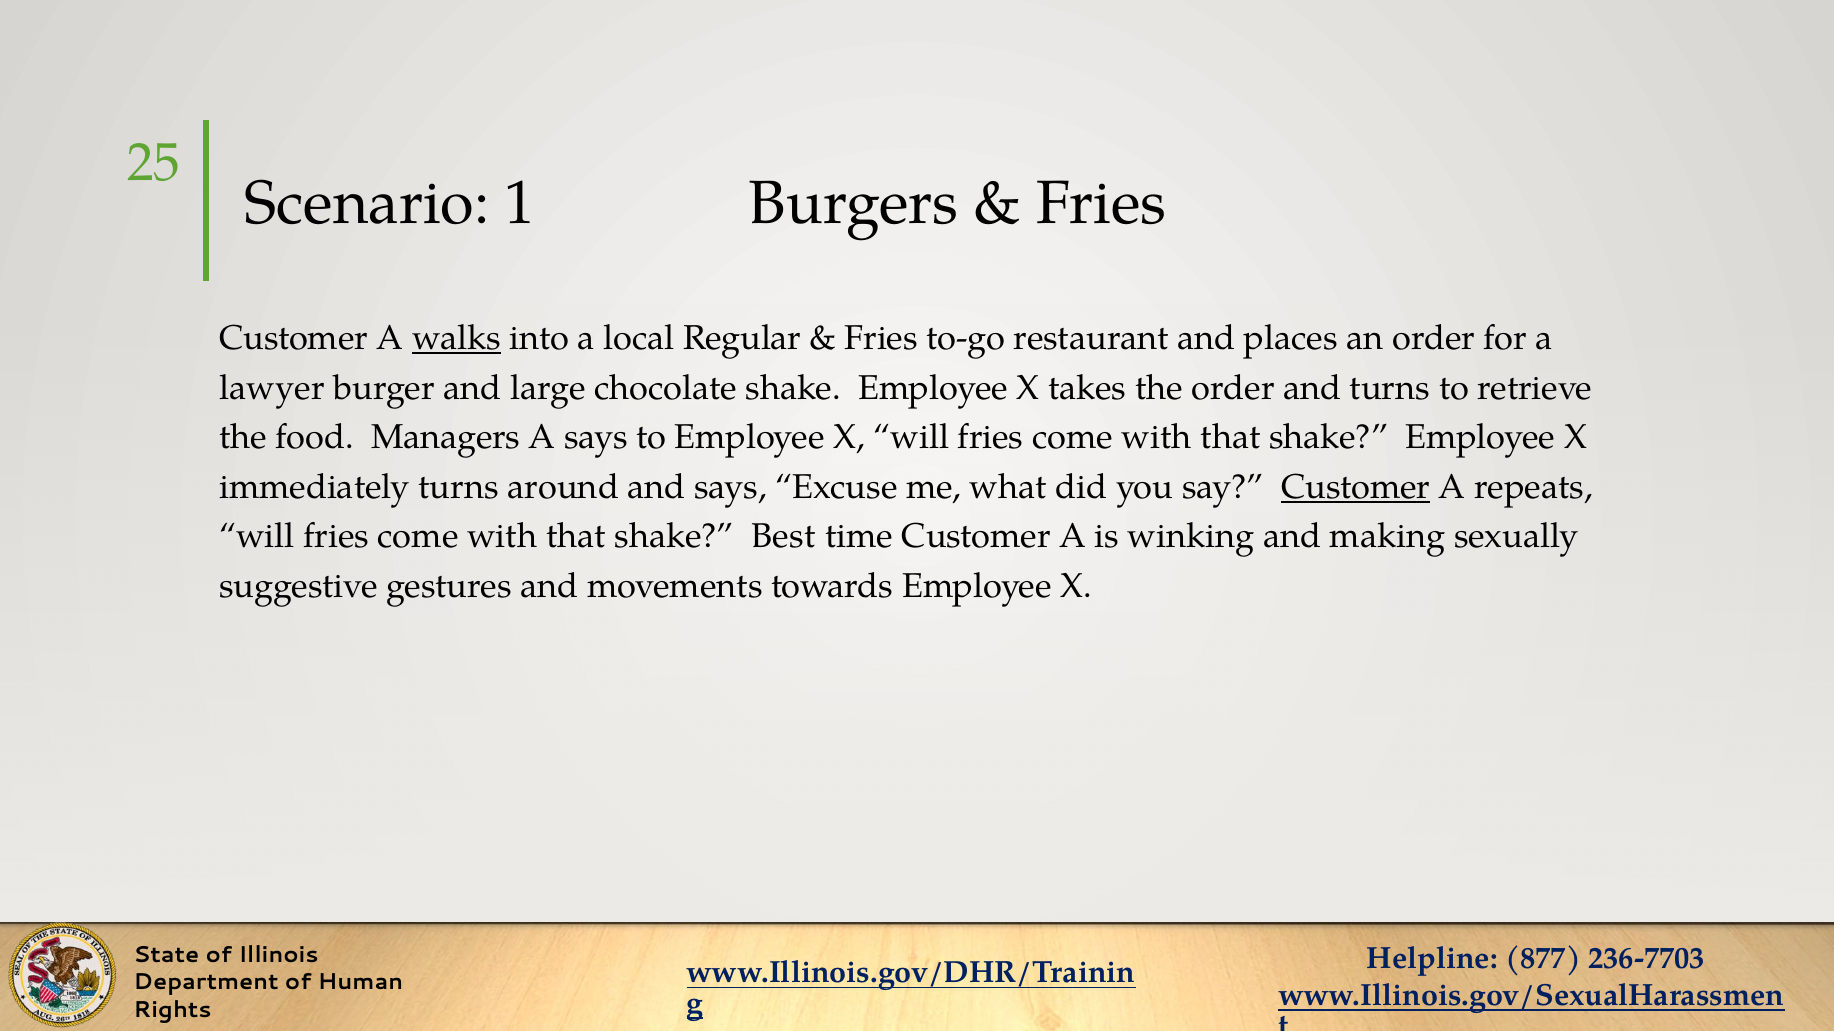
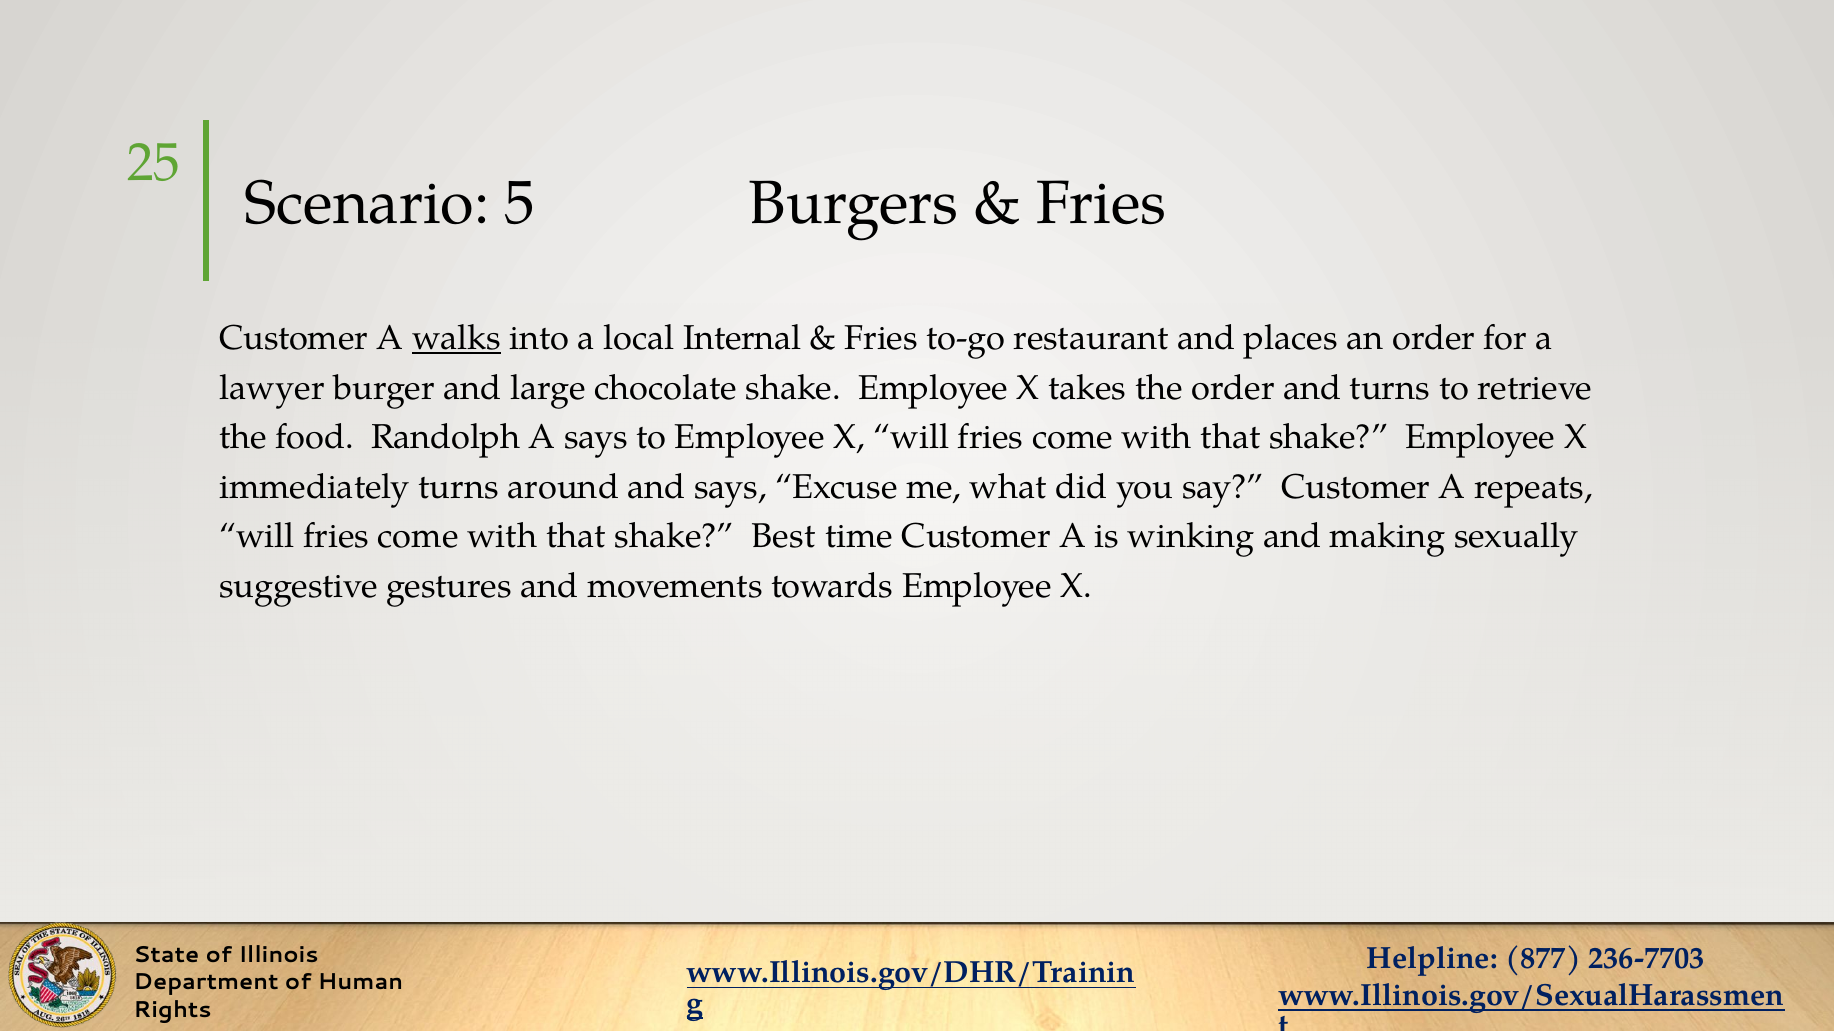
1: 1 -> 5 (520, 204)
Regular: Regular -> Internal (742, 339)
Managers: Managers -> Randolph (446, 438)
Customer underline: present -> none (1356, 487)
